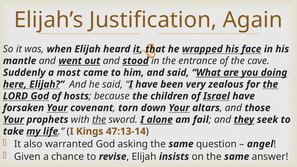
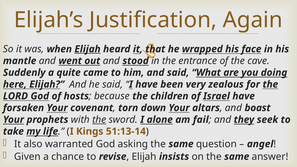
Elijah underline: none -> present (88, 49)
most: most -> quite (69, 73)
those: those -> boast (258, 108)
47:13-14: 47:13-14 -> 51:13-14 (126, 131)
